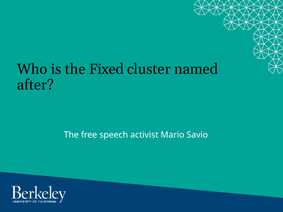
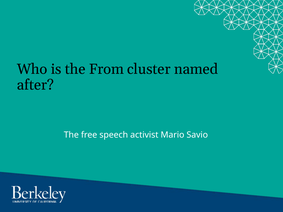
Fixed: Fixed -> From (106, 69)
